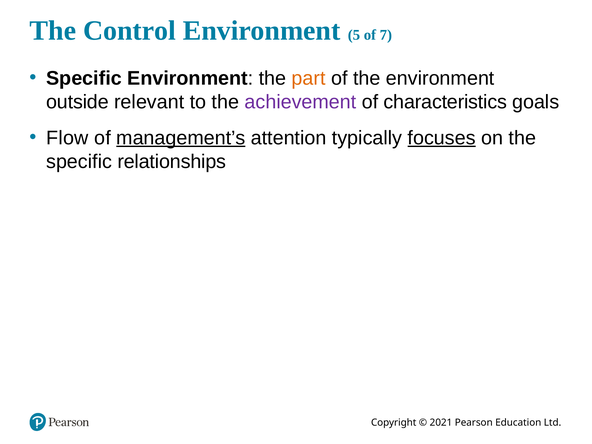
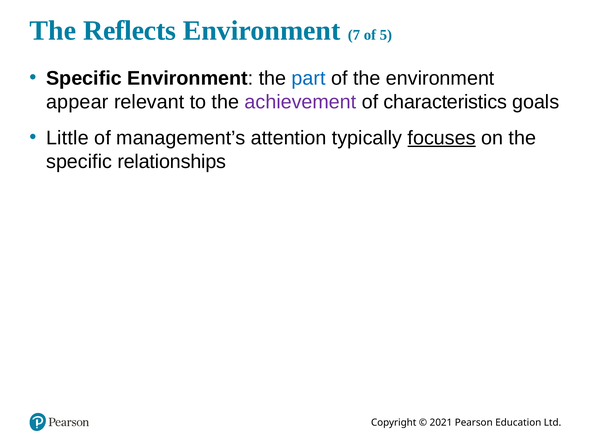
Control: Control -> Reflects (130, 31)
5: 5 -> 7 (354, 35)
7: 7 -> 5 (386, 35)
part colour: orange -> blue (309, 78)
outside: outside -> appear (77, 102)
Flow: Flow -> Little (67, 138)
management’s underline: present -> none (181, 138)
